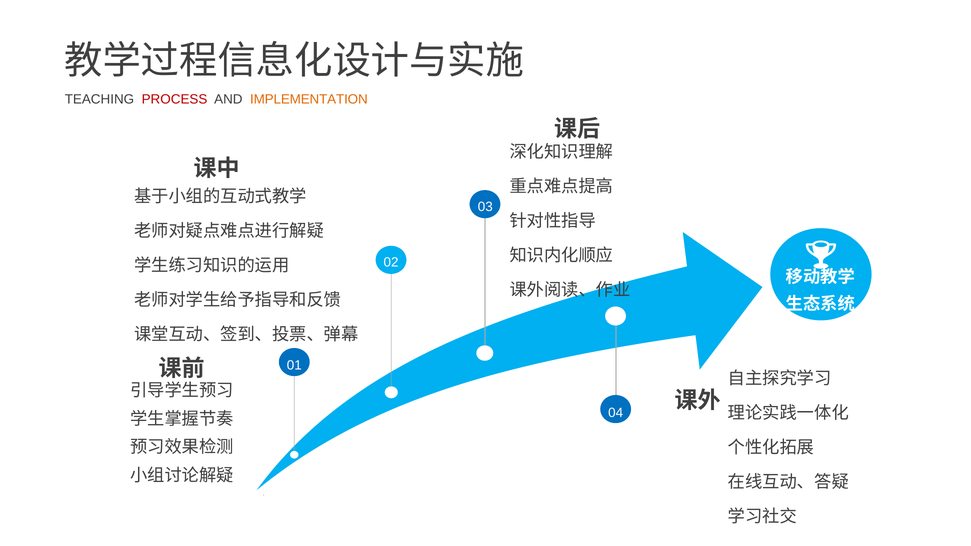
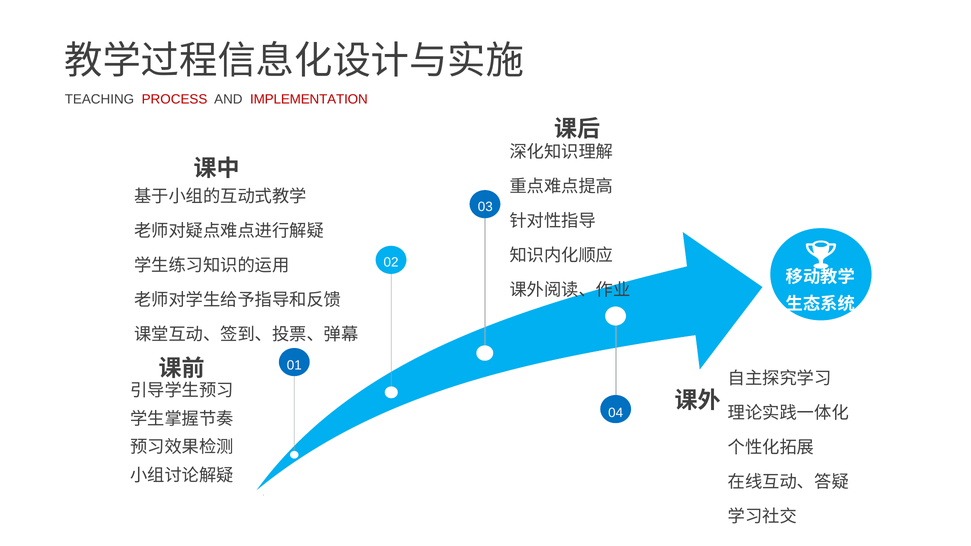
IMPLEMENTATION colour: orange -> red (309, 99)
